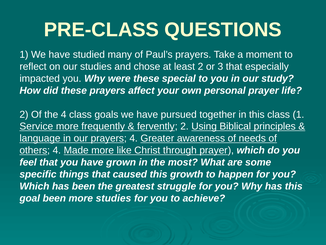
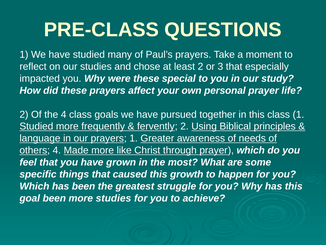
Service: Service -> Studied (36, 126)
prayers 4: 4 -> 1 (134, 138)
